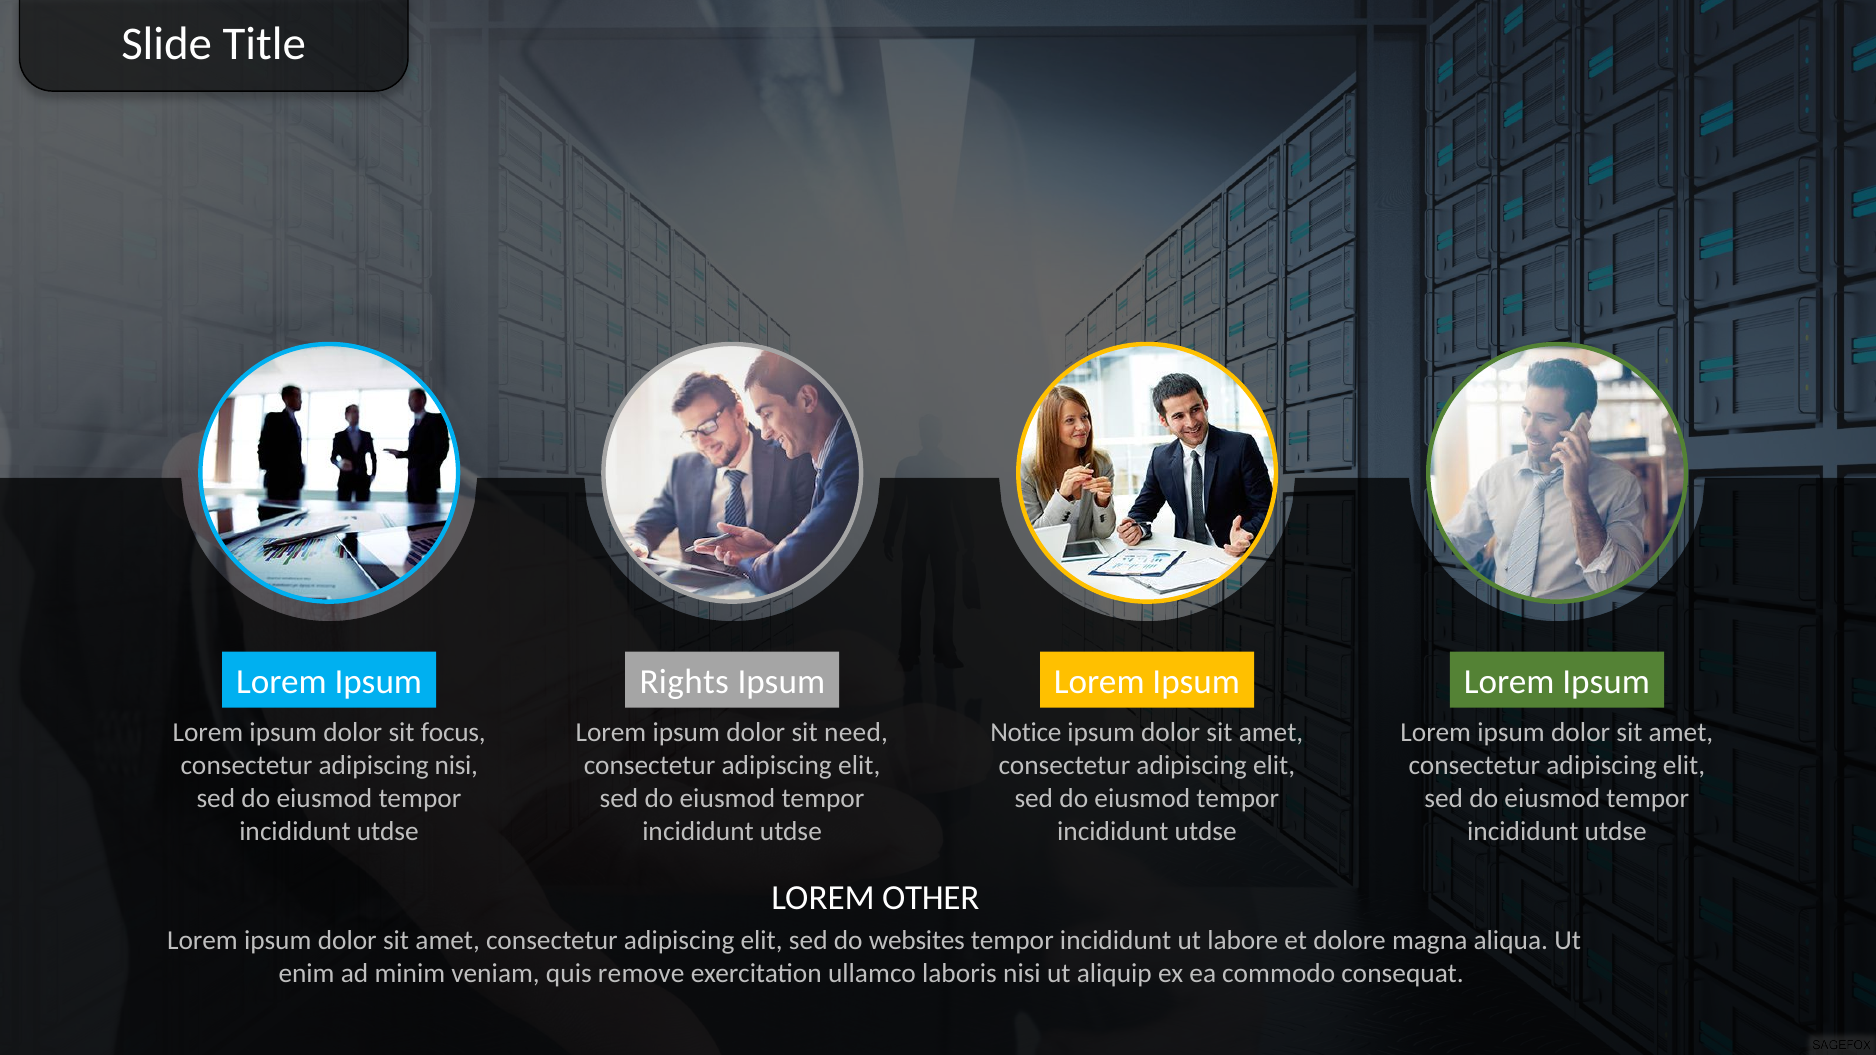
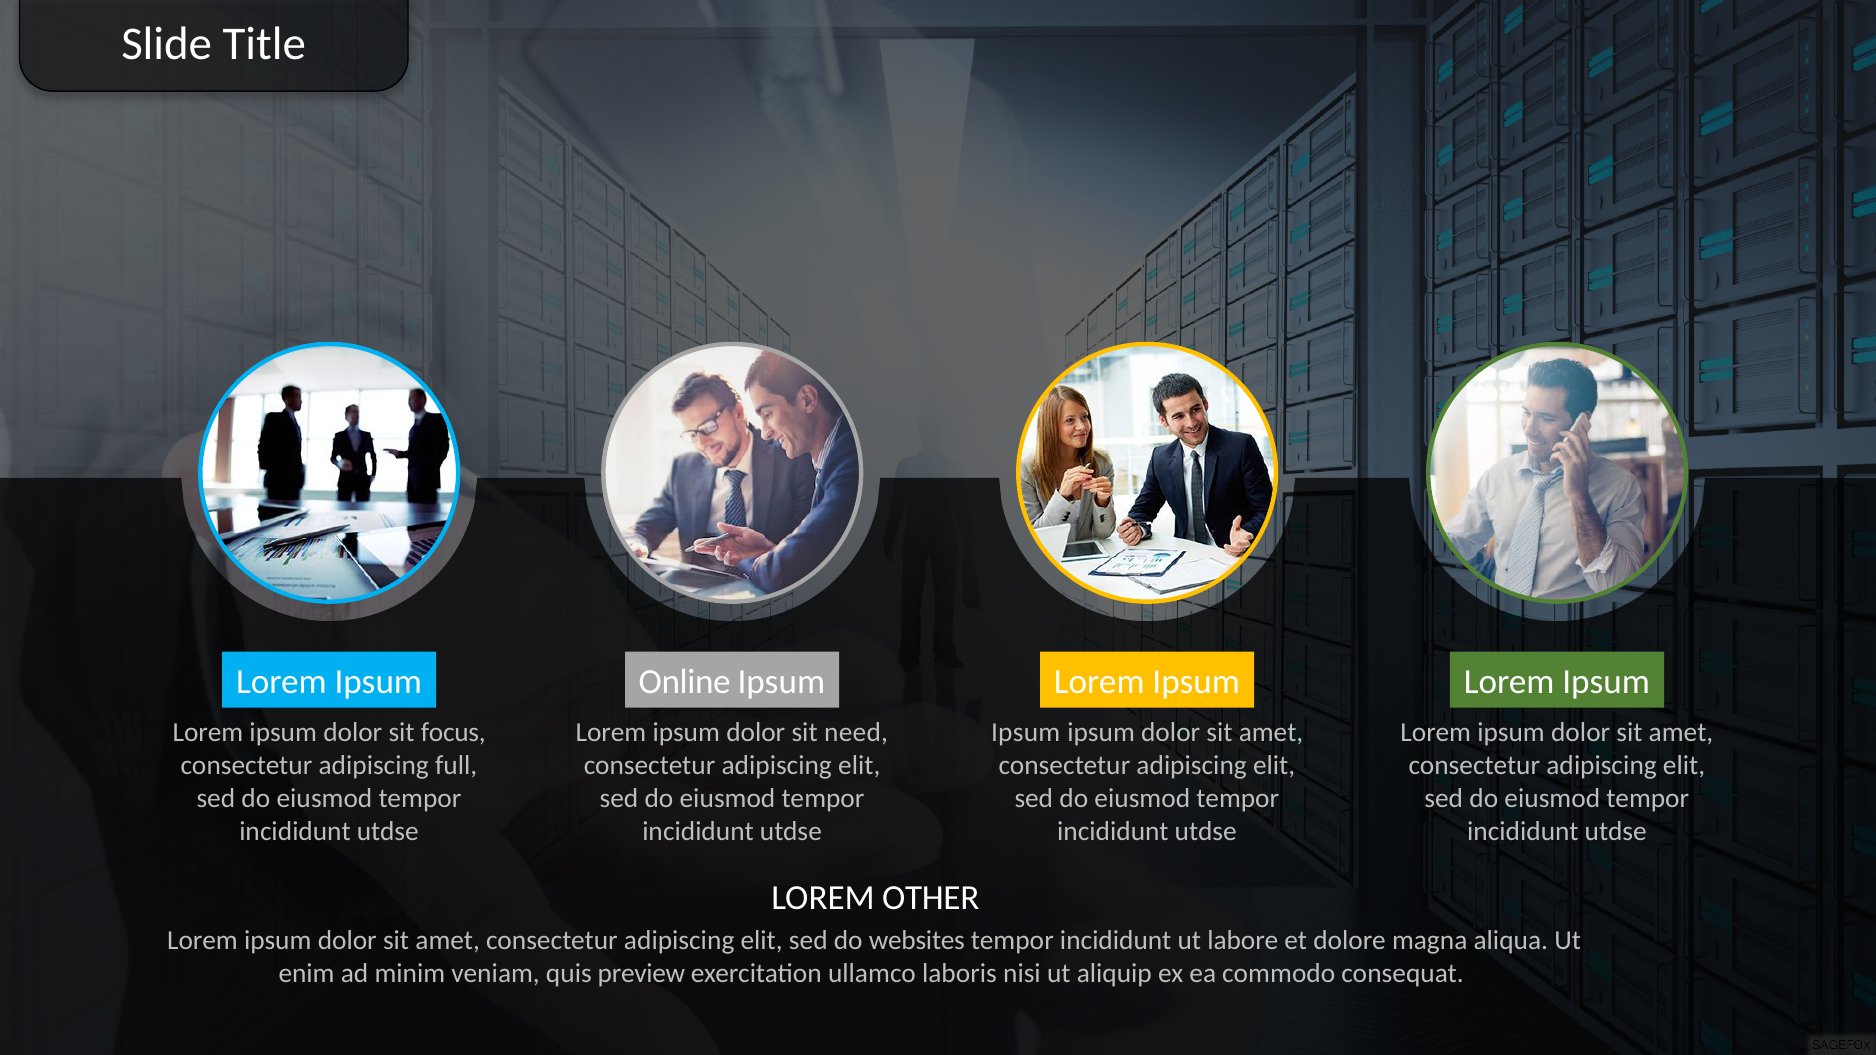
Rights: Rights -> Online (685, 682)
Notice: Notice -> Ipsum (1026, 733)
adipiscing nisi: nisi -> full (456, 766)
remove: remove -> preview (641, 974)
